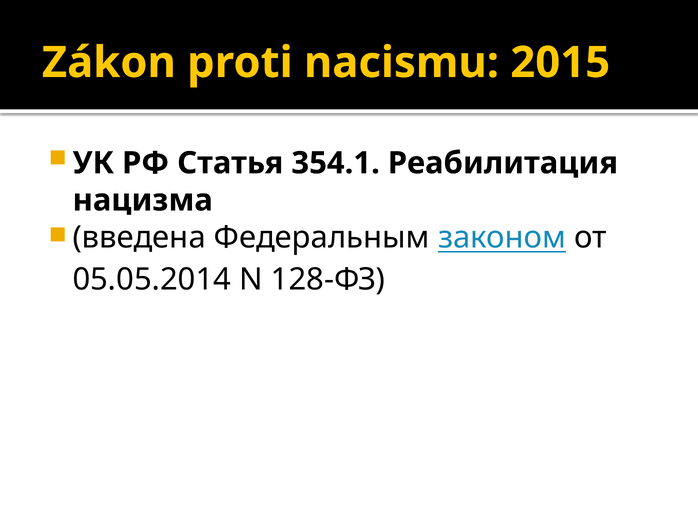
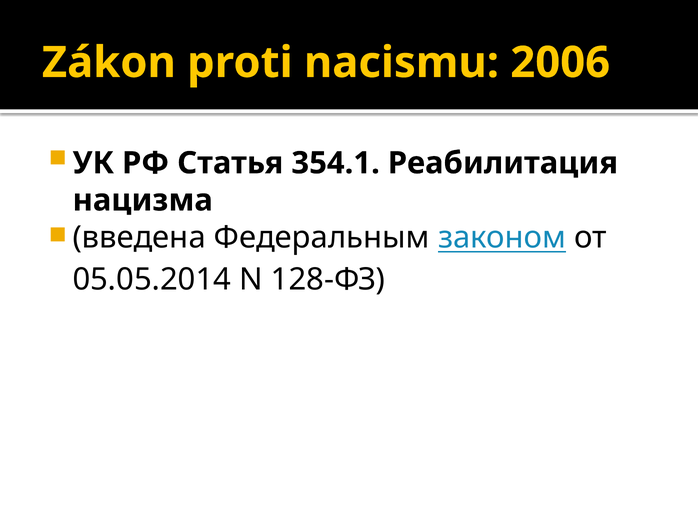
2015: 2015 -> 2006 (560, 63)
